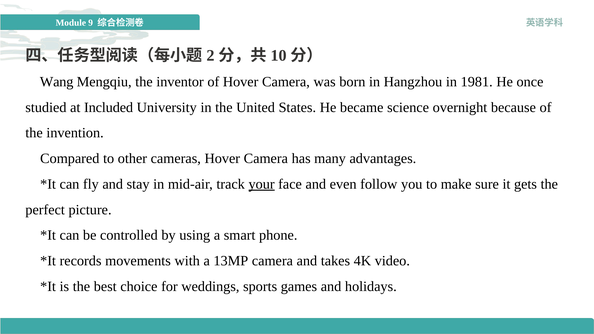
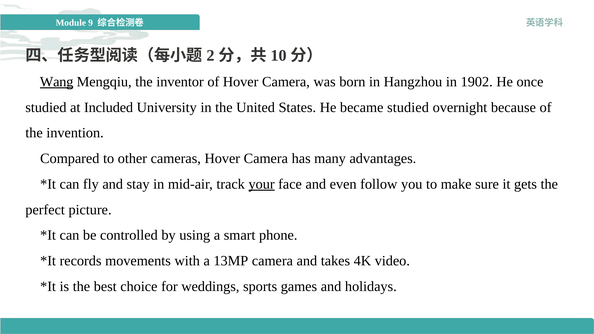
Wang underline: none -> present (57, 82)
1981: 1981 -> 1902 (477, 82)
became science: science -> studied (408, 107)
